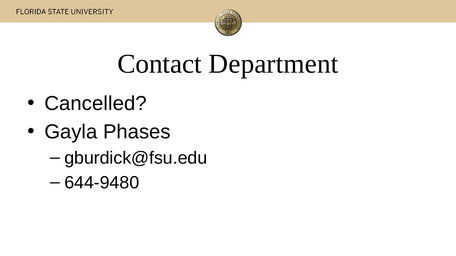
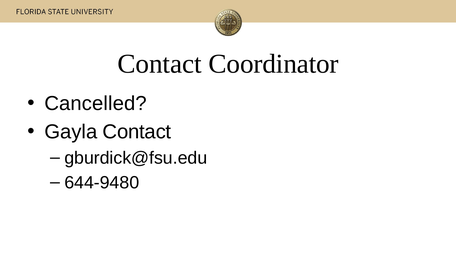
Department: Department -> Coordinator (274, 64)
Gayla Phases: Phases -> Contact (137, 132)
